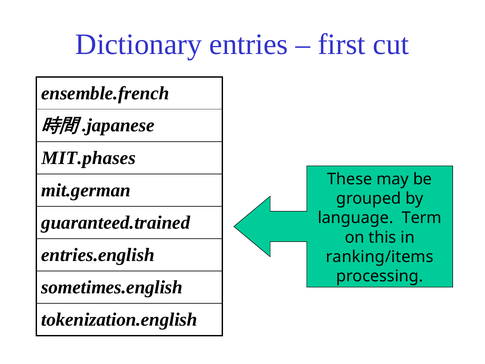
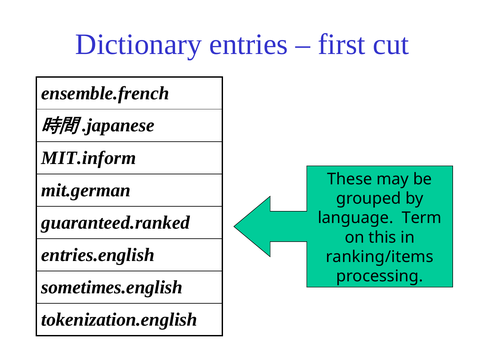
MIT.phases: MIT.phases -> MIT.inform (89, 158)
guaranteed.trained: guaranteed.trained -> guaranteed.ranked (116, 222)
